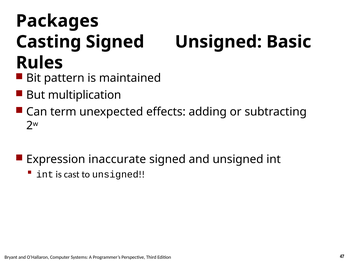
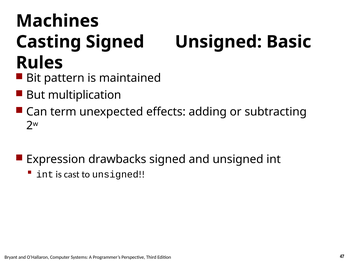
Packages: Packages -> Machines (57, 21)
inaccurate: inaccurate -> drawbacks (117, 159)
